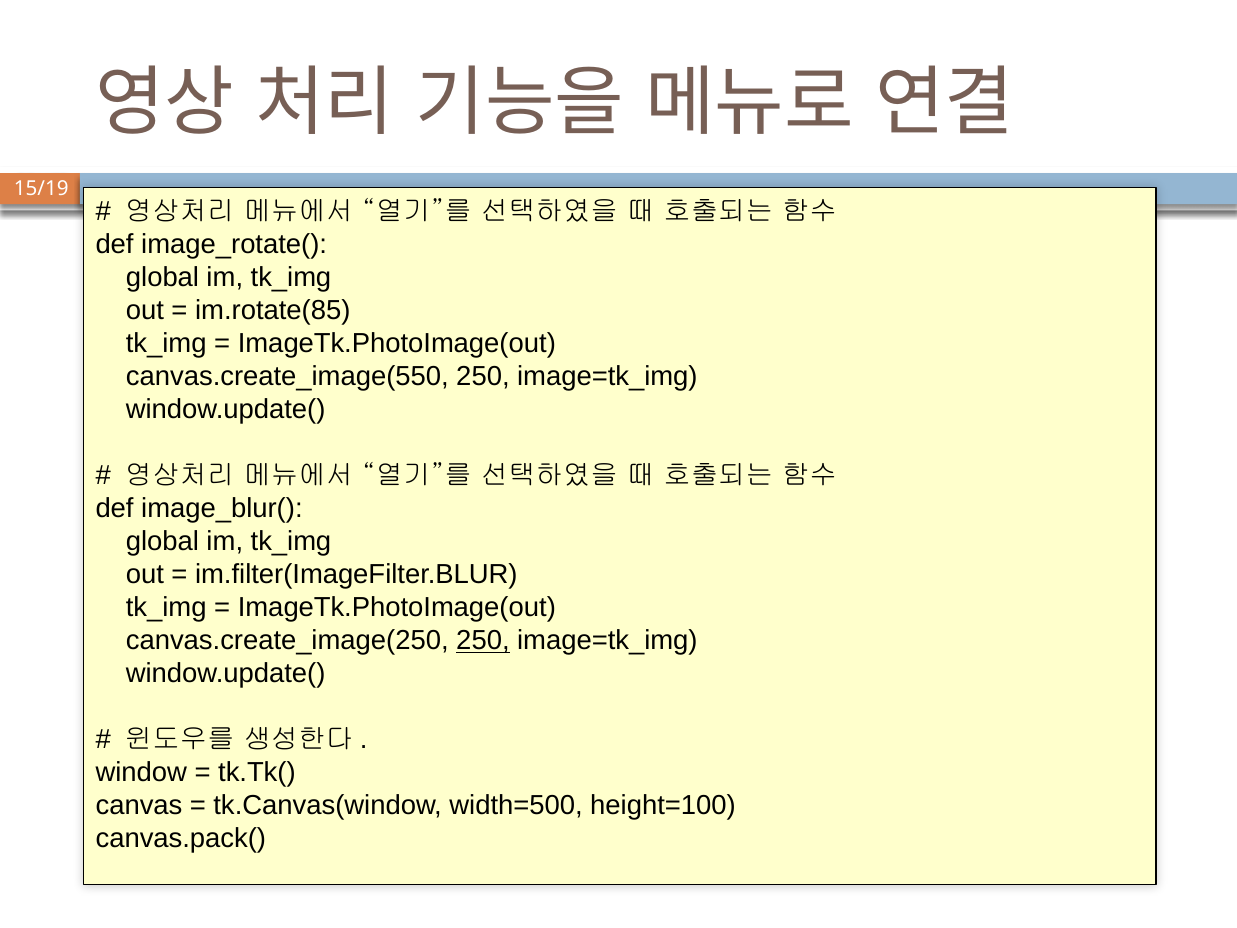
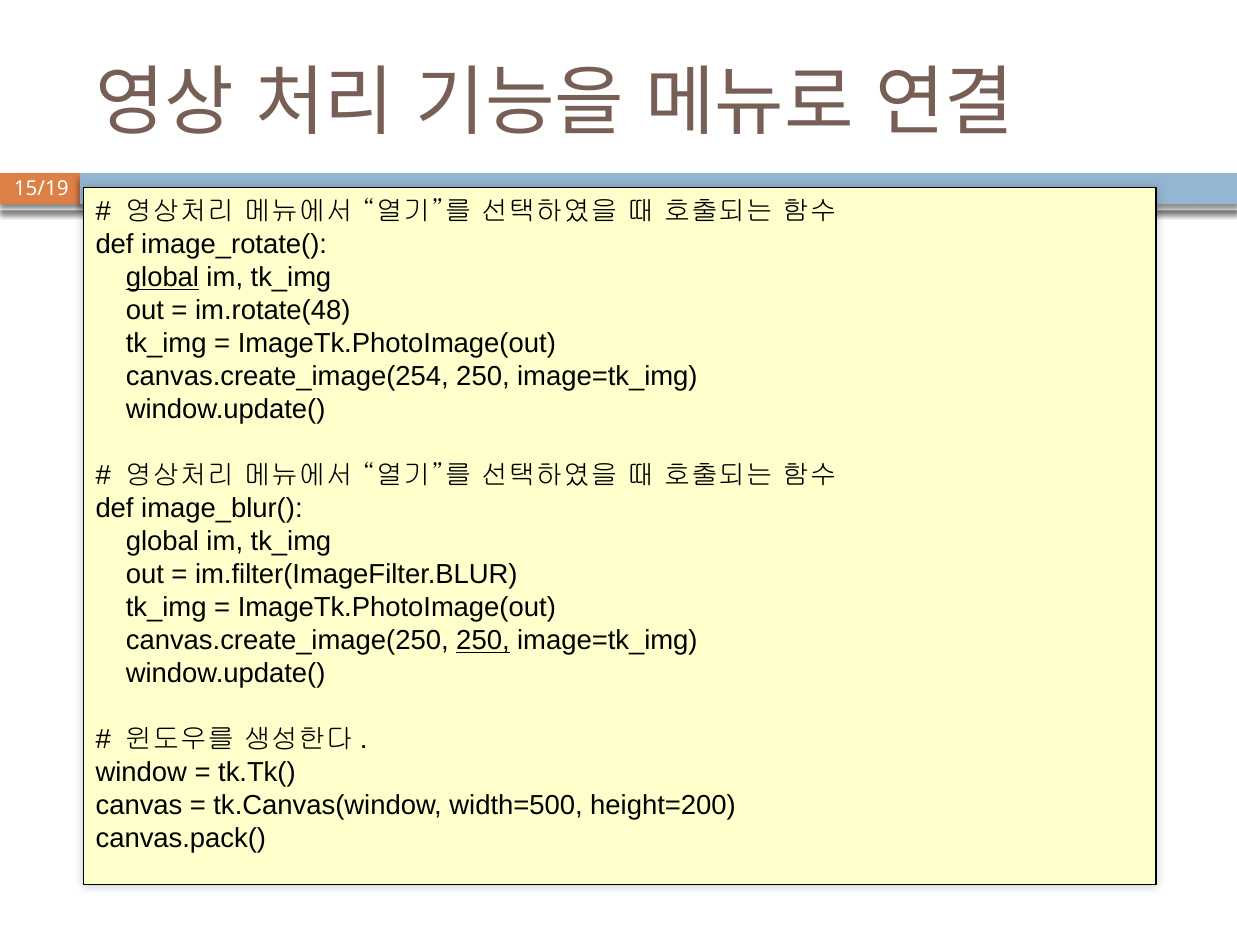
global underline: none -> present (163, 278)
im.rotate(85: im.rotate(85 -> im.rotate(48 (273, 311)
canvas.create_image(550: canvas.create_image(550 -> canvas.create_image(254 (287, 377)
height=100: height=100 -> height=200 (663, 805)
